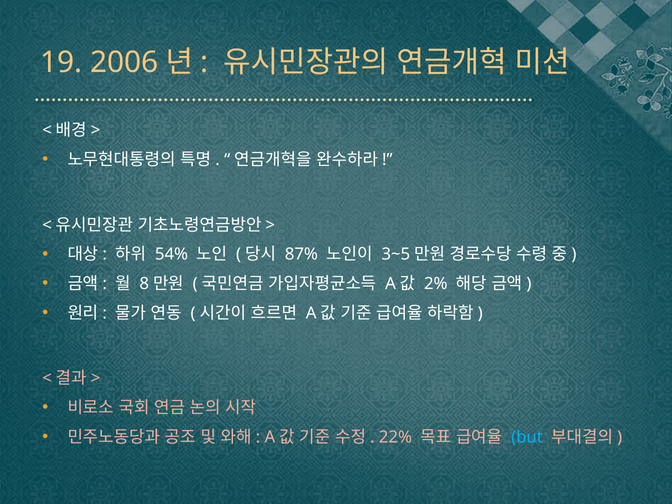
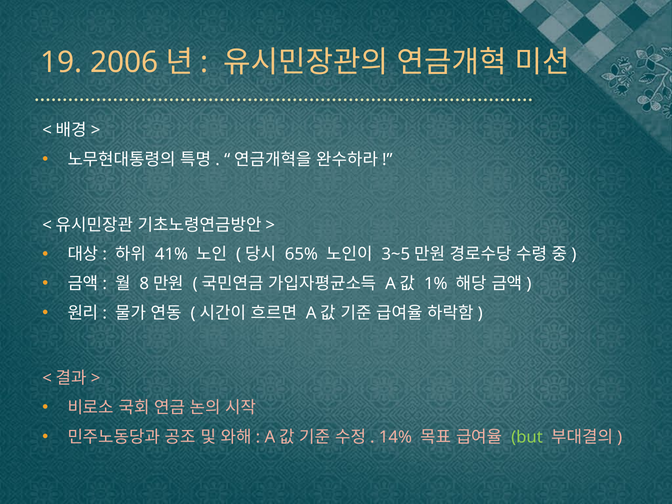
54%: 54% -> 41% (171, 254)
87%: 87% -> 65% (301, 254)
2%: 2% -> 1% (436, 284)
22%: 22% -> 14% (395, 437)
but colour: light blue -> light green (527, 437)
